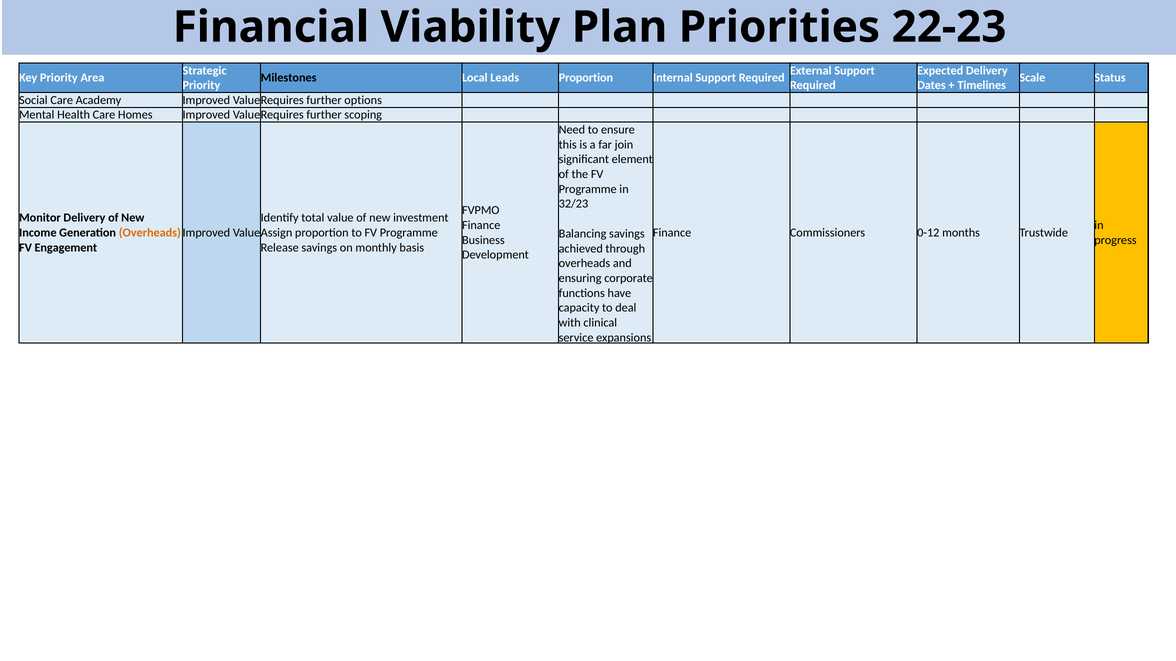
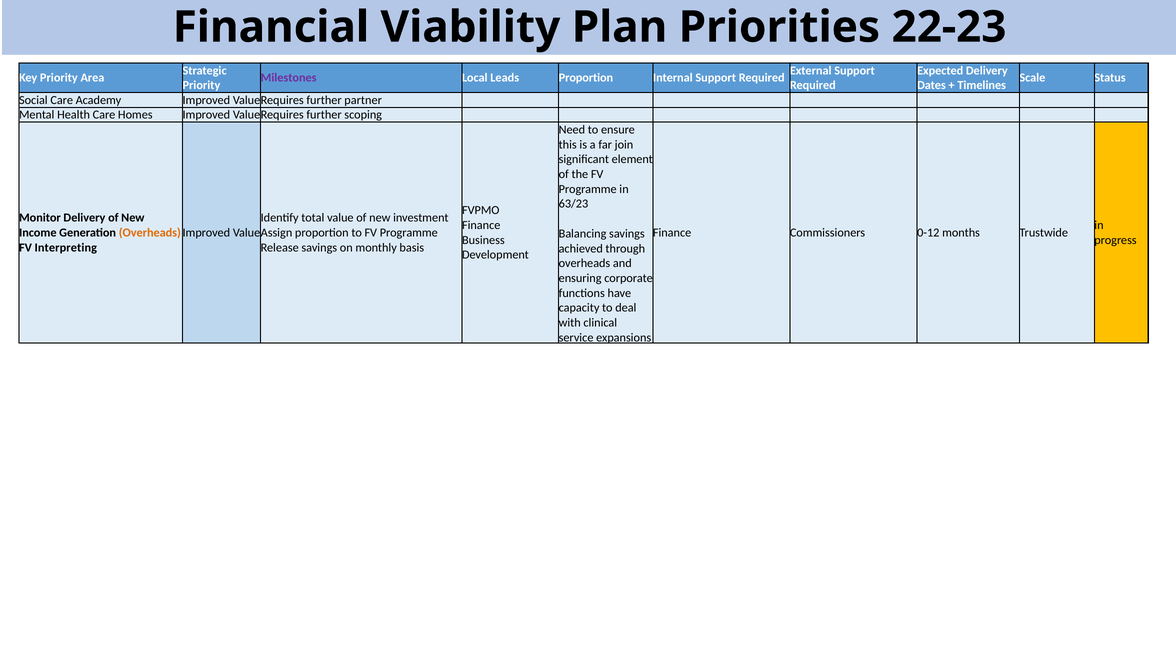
Milestones colour: black -> purple (289, 78)
options: options -> partner (363, 100)
32/23: 32/23 -> 63/23 (573, 204)
Engagement: Engagement -> Interpreting (66, 248)
